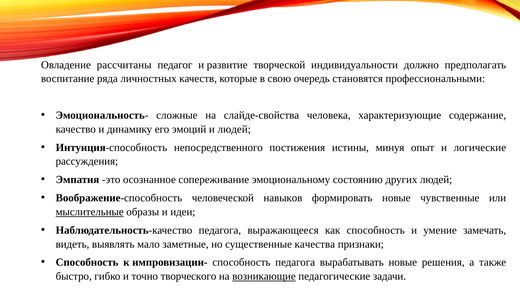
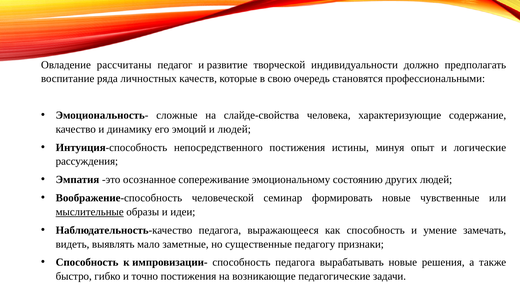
навыков: навыков -> семинар (283, 198)
качества: качества -> педагогу (315, 244)
точно творческого: творческого -> постижения (188, 276)
возникающие underline: present -> none (264, 276)
